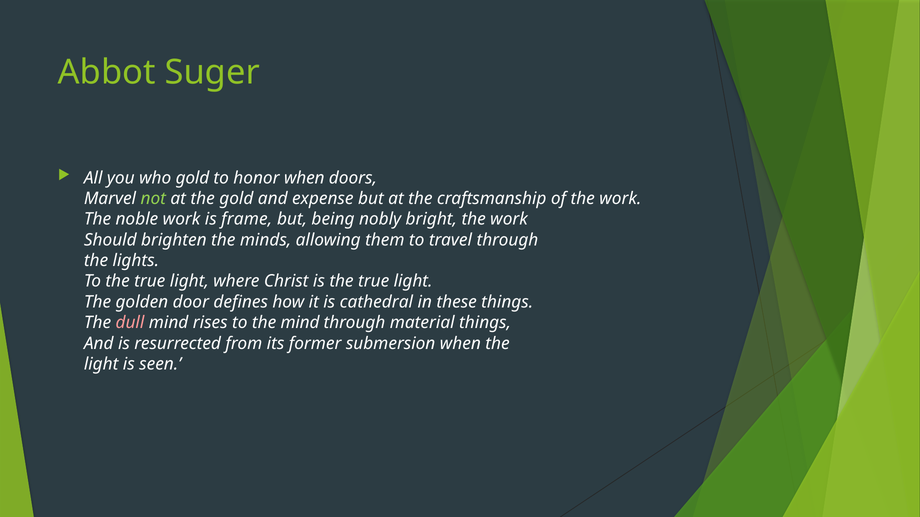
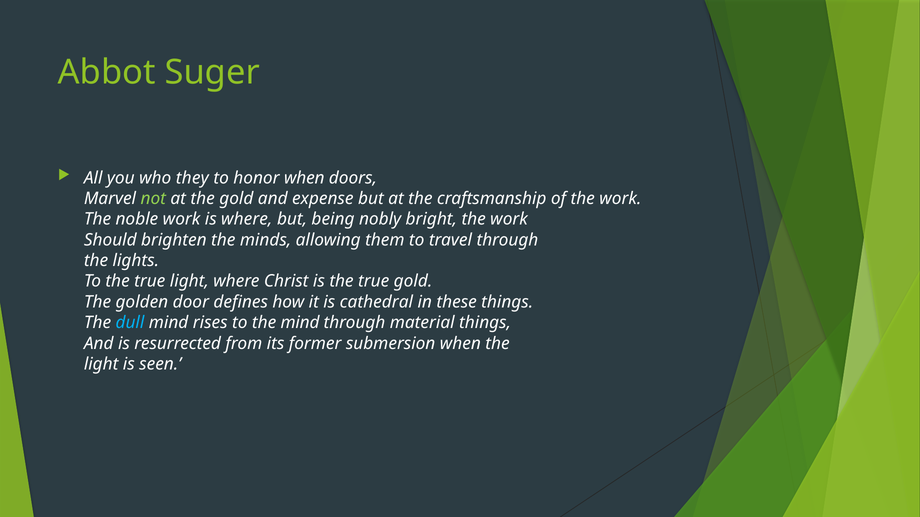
who gold: gold -> they (192, 178)
is frame: frame -> where (247, 219)
is the true light: light -> gold (413, 282)
dull colour: pink -> light blue (130, 323)
